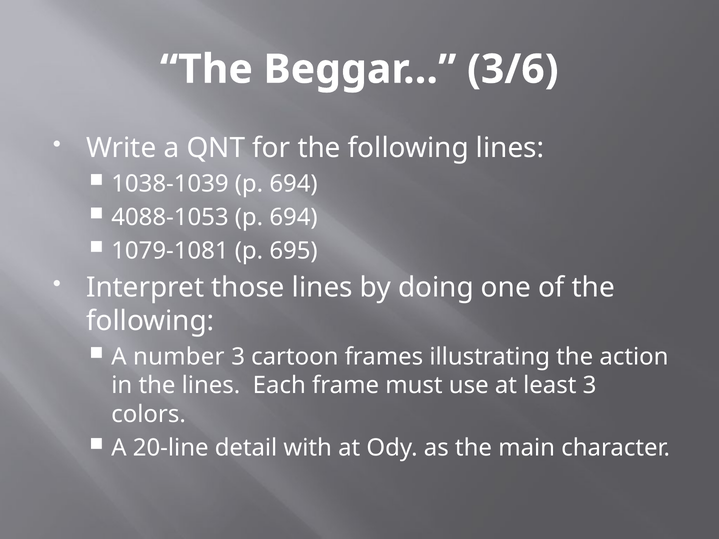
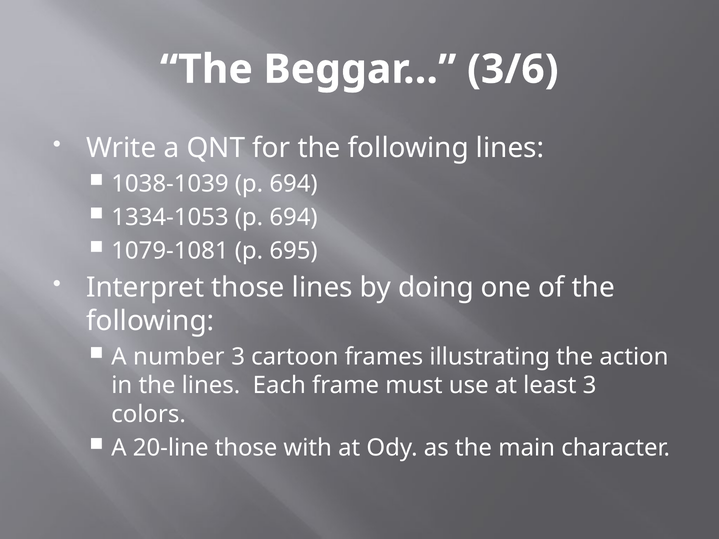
4088-1053: 4088-1053 -> 1334-1053 (170, 217)
20-line detail: detail -> those (246, 448)
